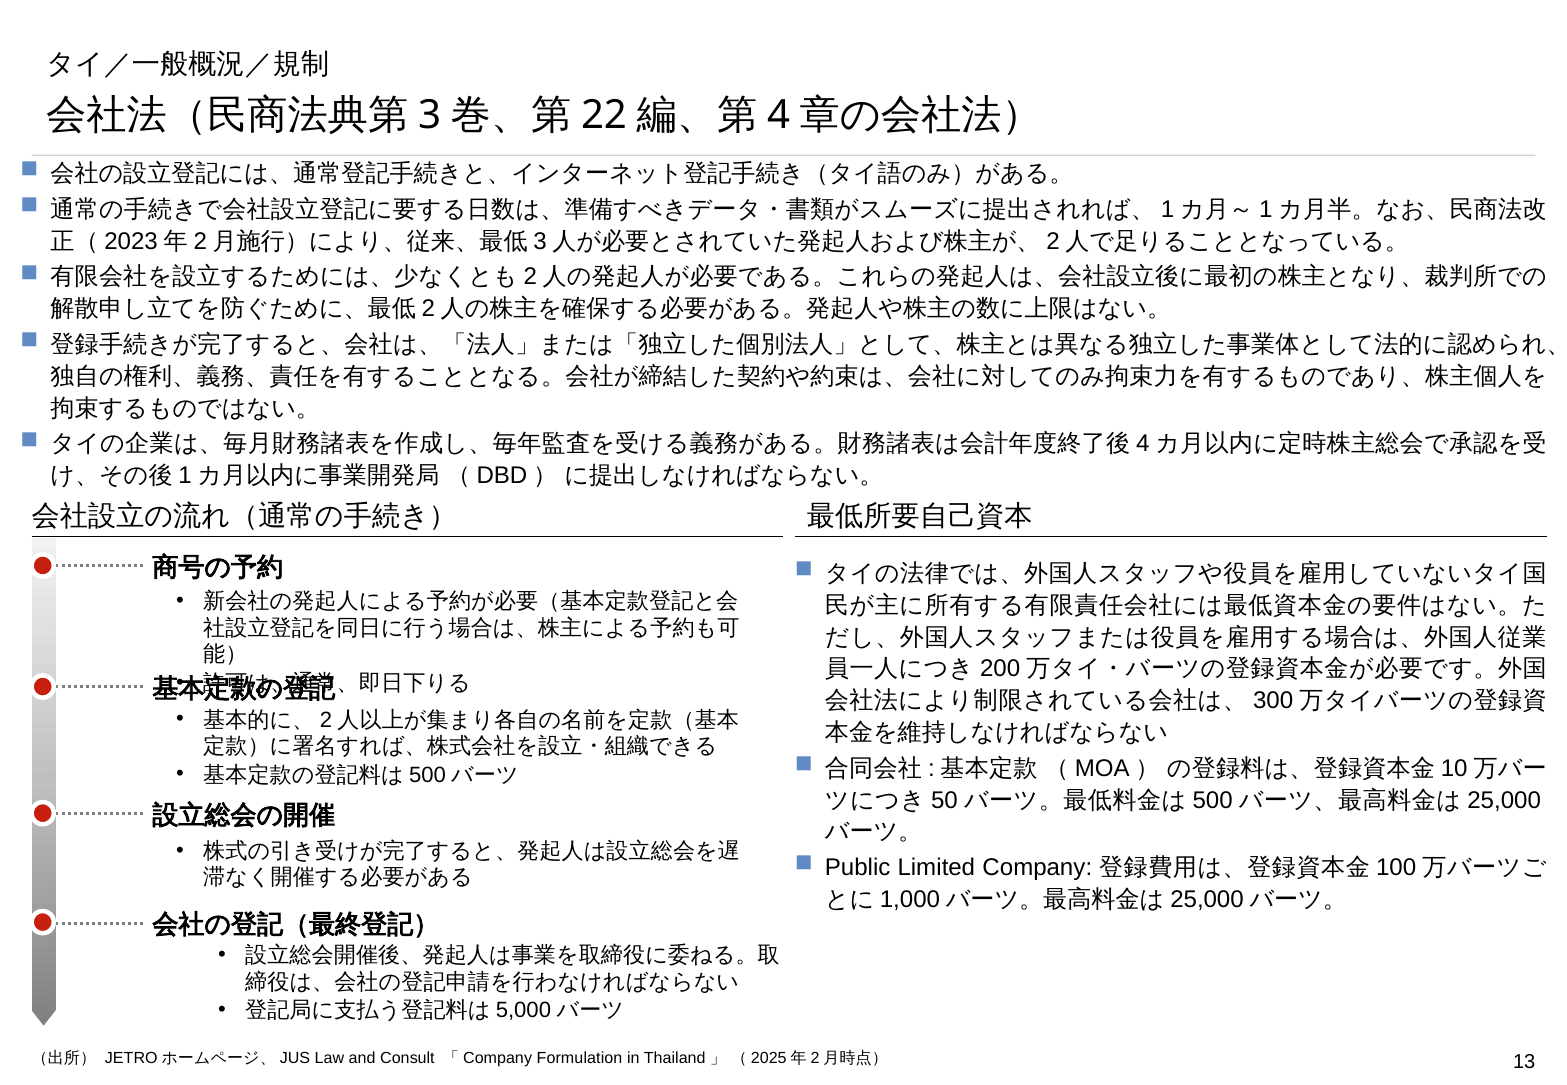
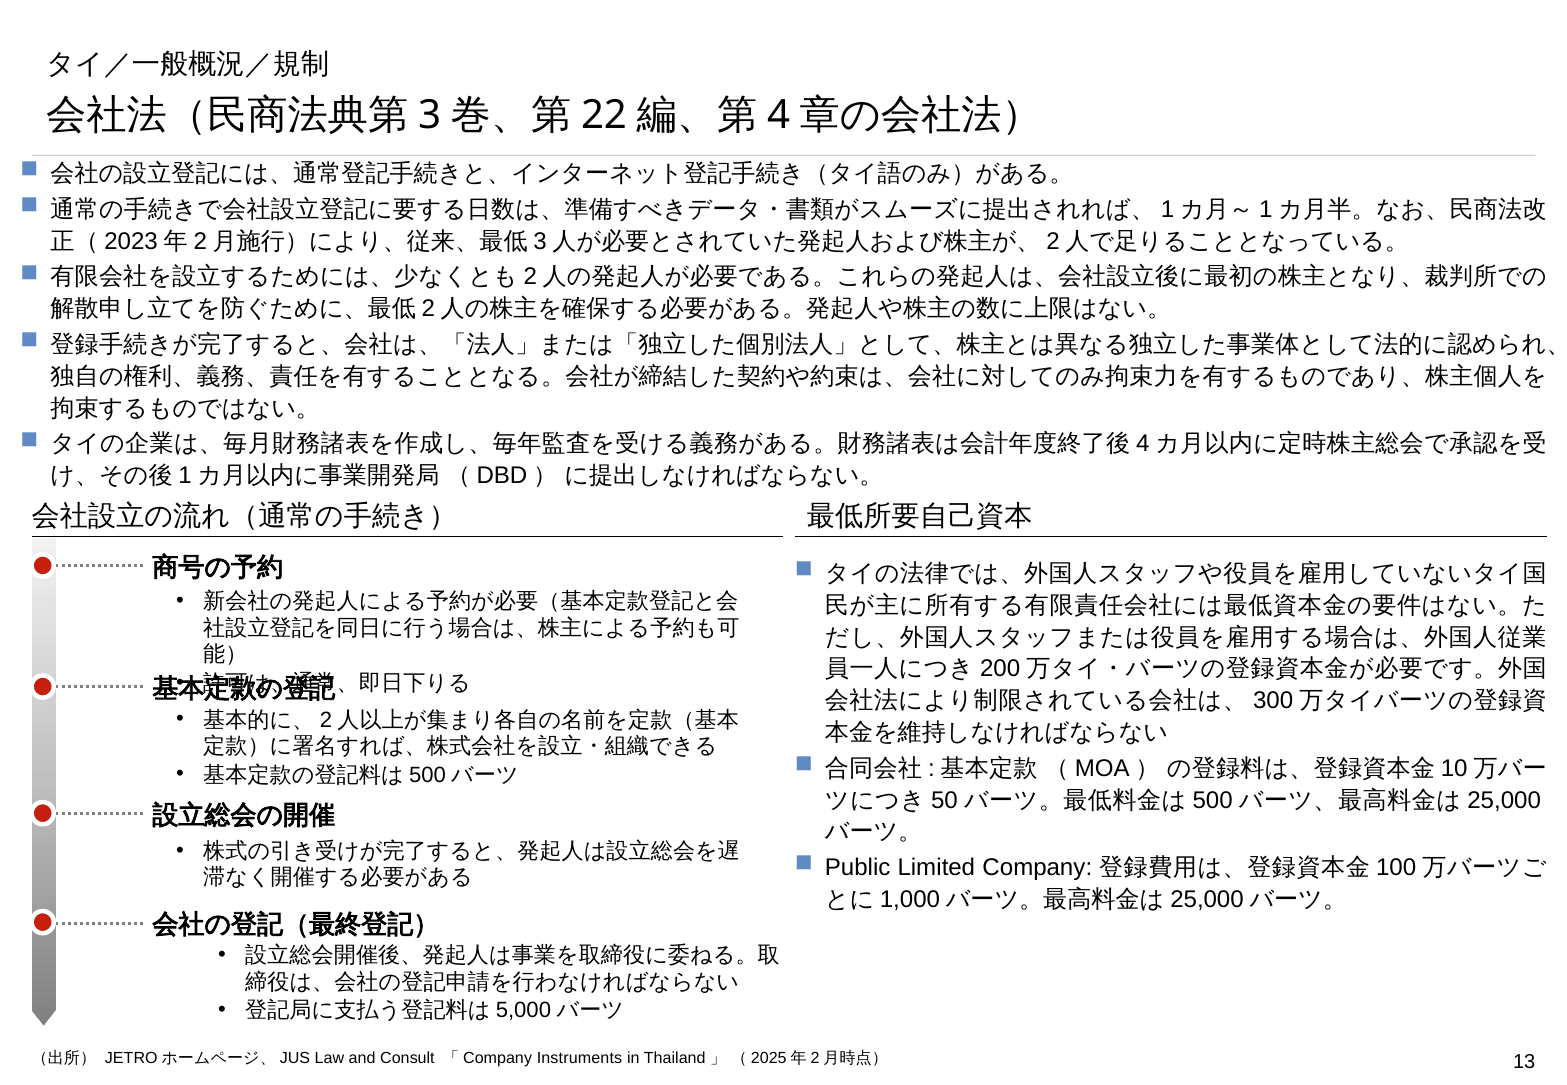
Formulation: Formulation -> Instruments (579, 1059)
